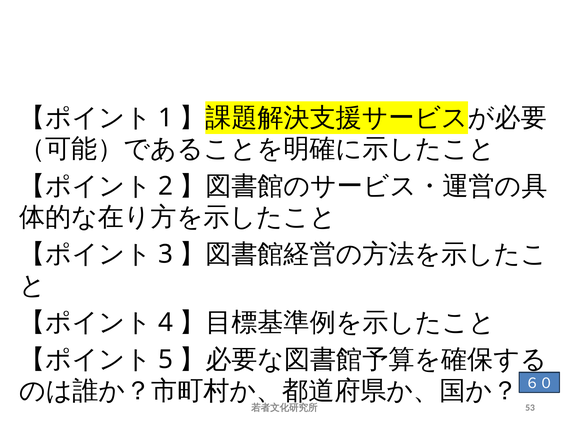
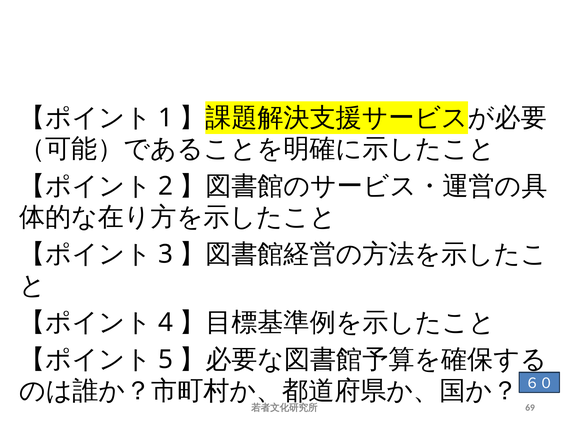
53: 53 -> 69 (530, 407)
